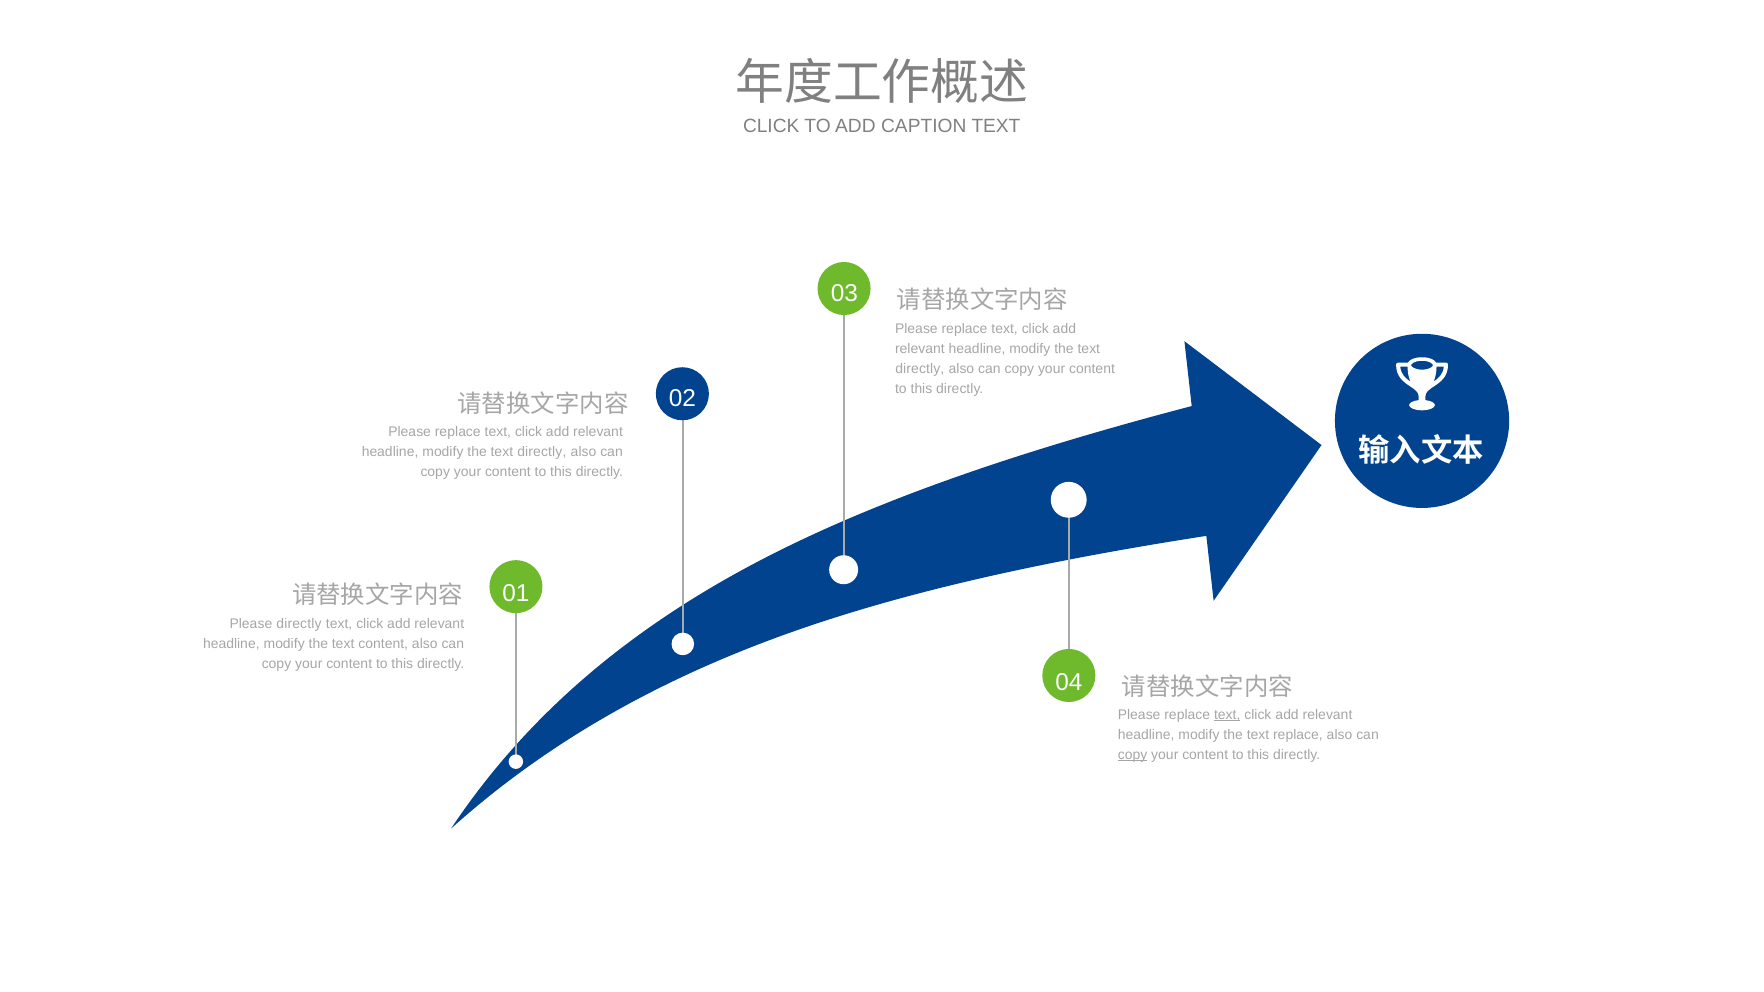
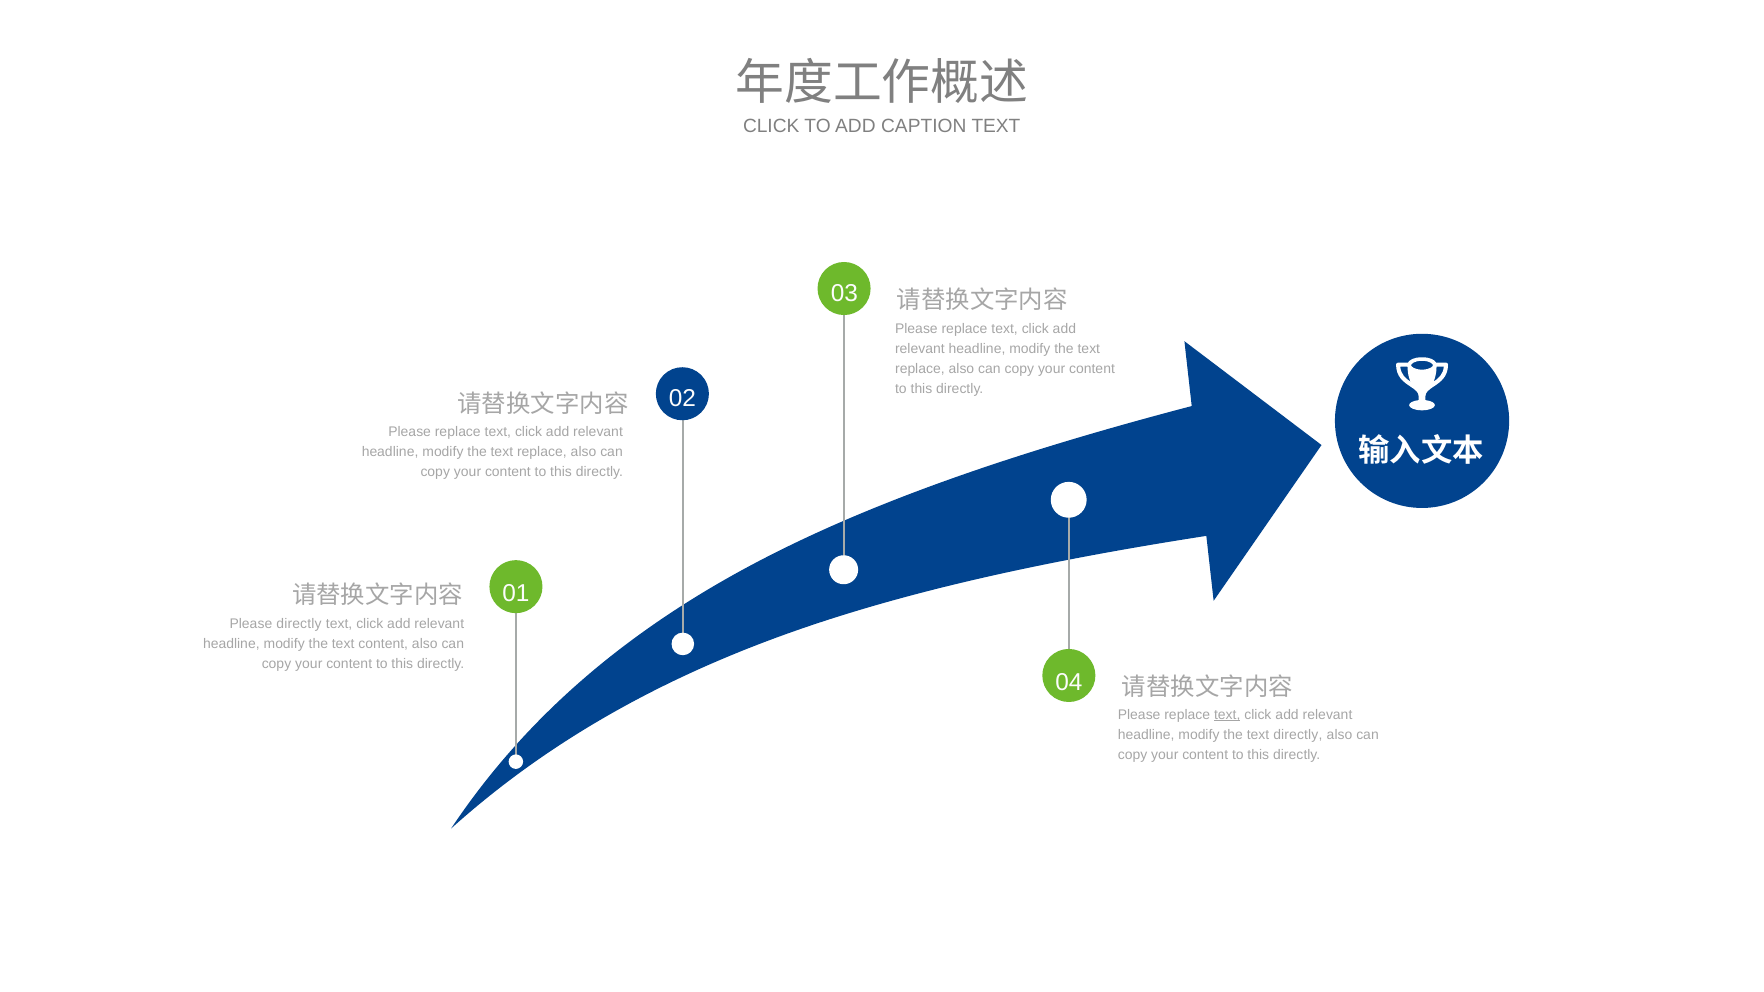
directly: directly -> replace (920, 369)
directly: directly -> replace (542, 452)
text replace: replace -> directly (1298, 735)
copy underline: present -> none (1133, 755)
